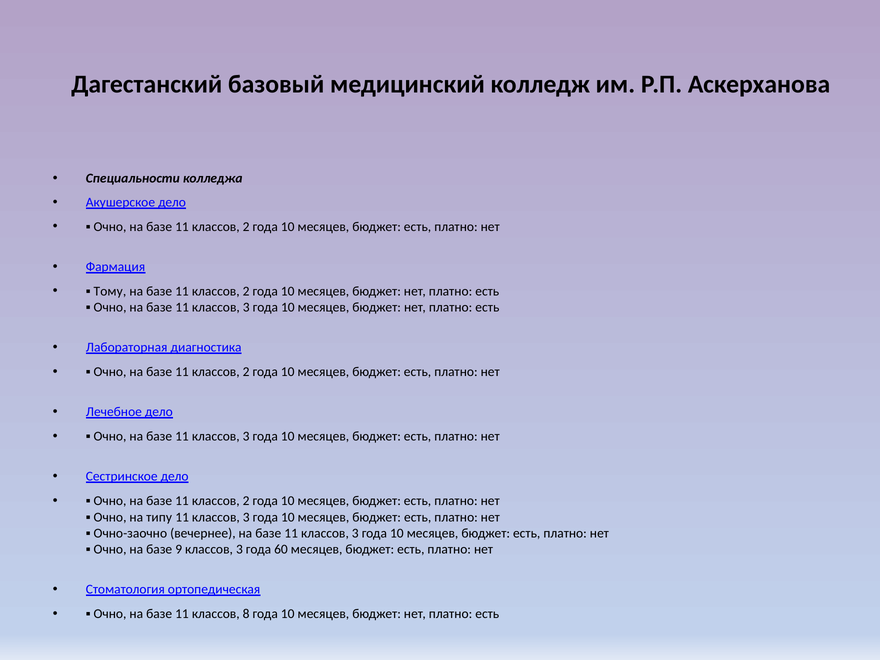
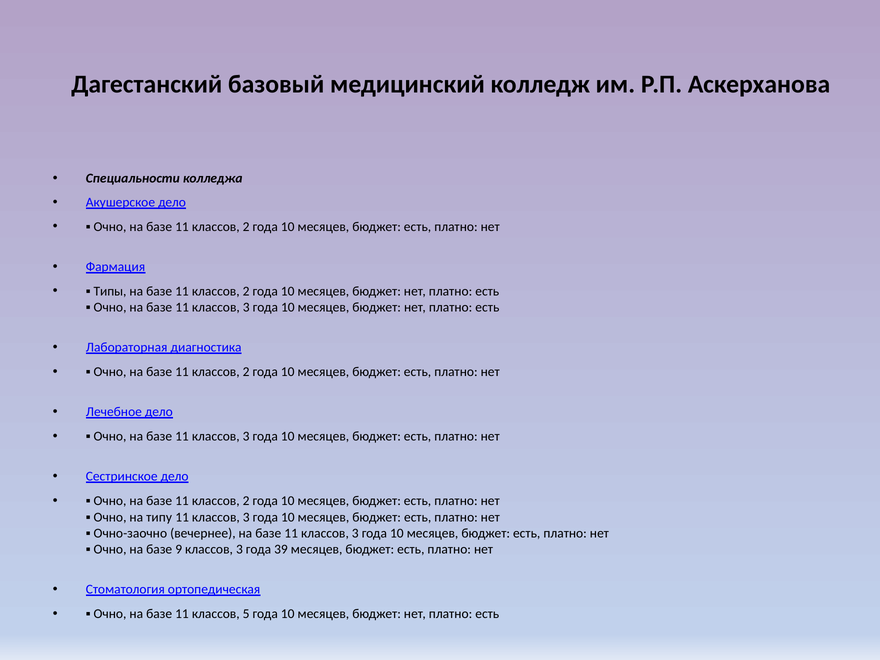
Тому: Тому -> Типы (110, 291)
60: 60 -> 39 (281, 549)
8: 8 -> 5 (246, 614)
